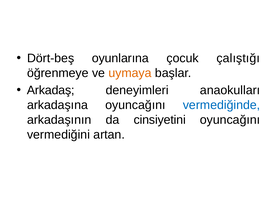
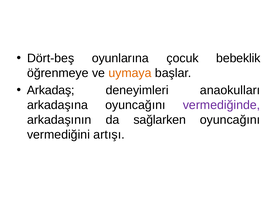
çalıştığı: çalıştığı -> bebeklik (238, 58)
vermediğinde colour: blue -> purple (222, 105)
cinsiyetini: cinsiyetini -> sağlarken (160, 120)
artan: artan -> artışı (109, 135)
